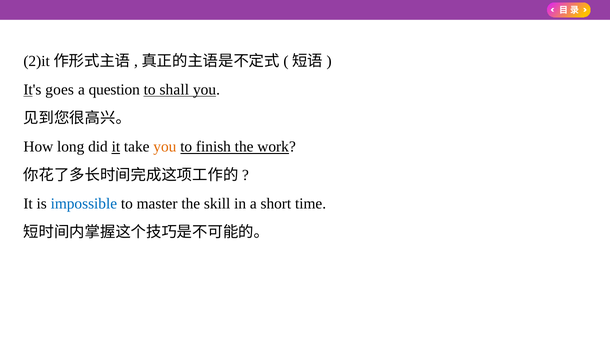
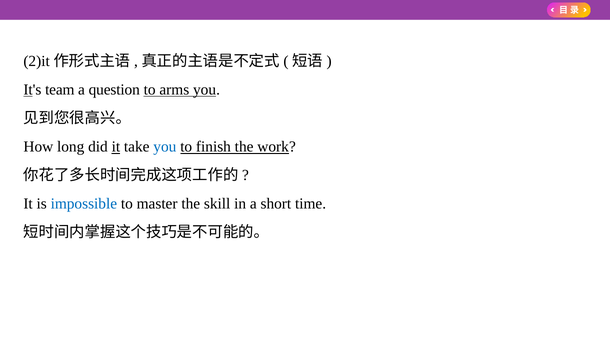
goes: goes -> team (60, 90)
shall: shall -> arms (174, 90)
you colour: orange -> blue (165, 147)
